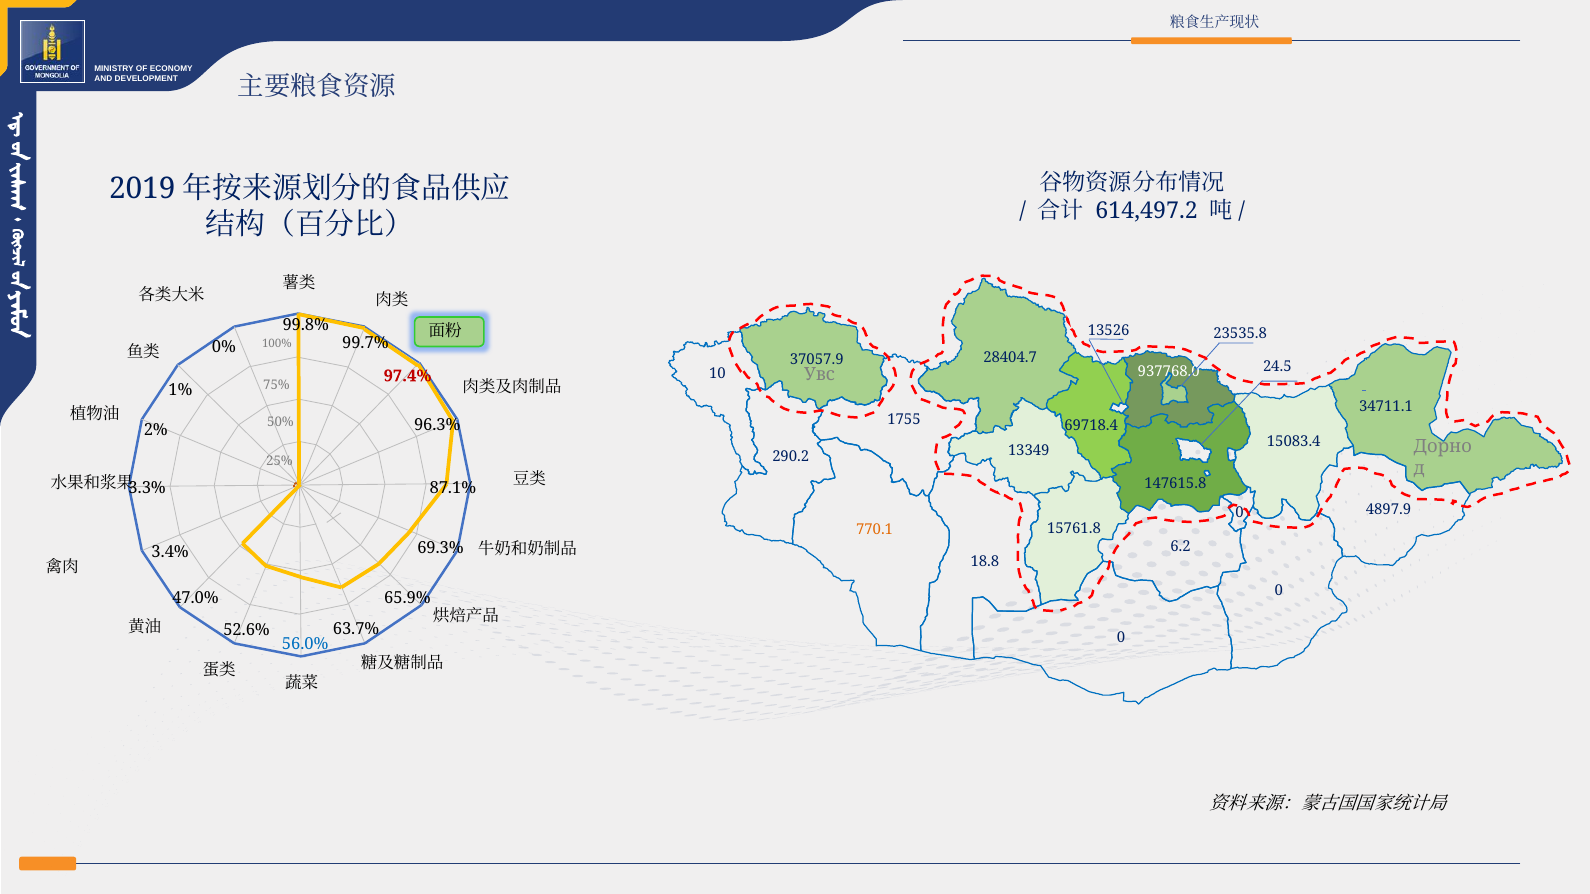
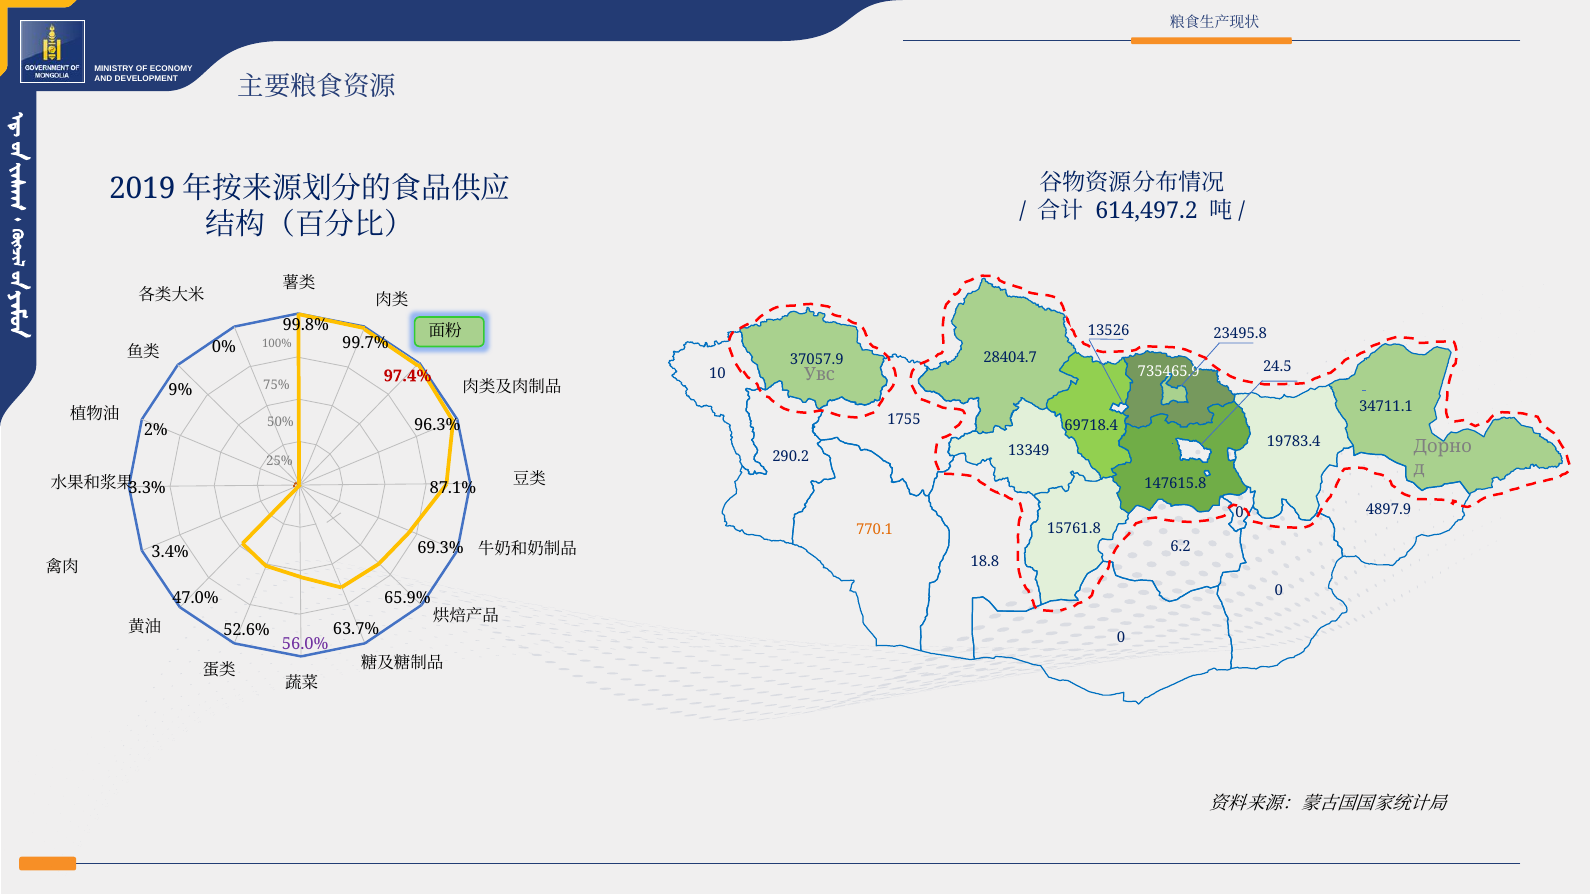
23535.8: 23535.8 -> 23495.8 (1240, 333)
937768.0: 937768.0 -> 735465.9 (1169, 371)
1%: 1% -> 9% (180, 390)
15083.4: 15083.4 -> 19783.4 (1294, 441)
56.0% colour: blue -> purple (305, 644)
